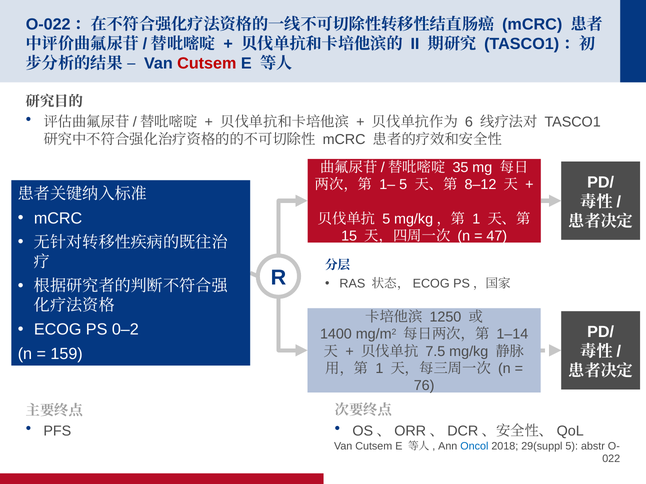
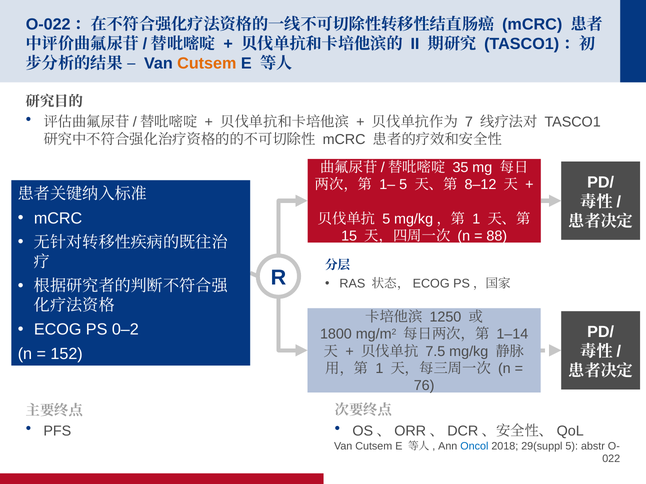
Cutsem colour: red -> orange (207, 63)
6: 6 -> 7 (469, 122)
47: 47 -> 88 (497, 236)
1400: 1400 -> 1800 (336, 334)
159: 159 -> 152 (67, 354)
